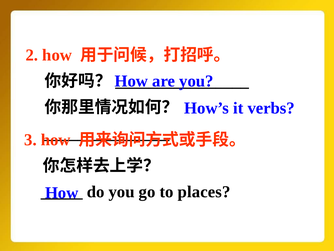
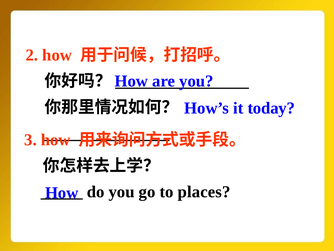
verbs: verbs -> today (271, 108)
